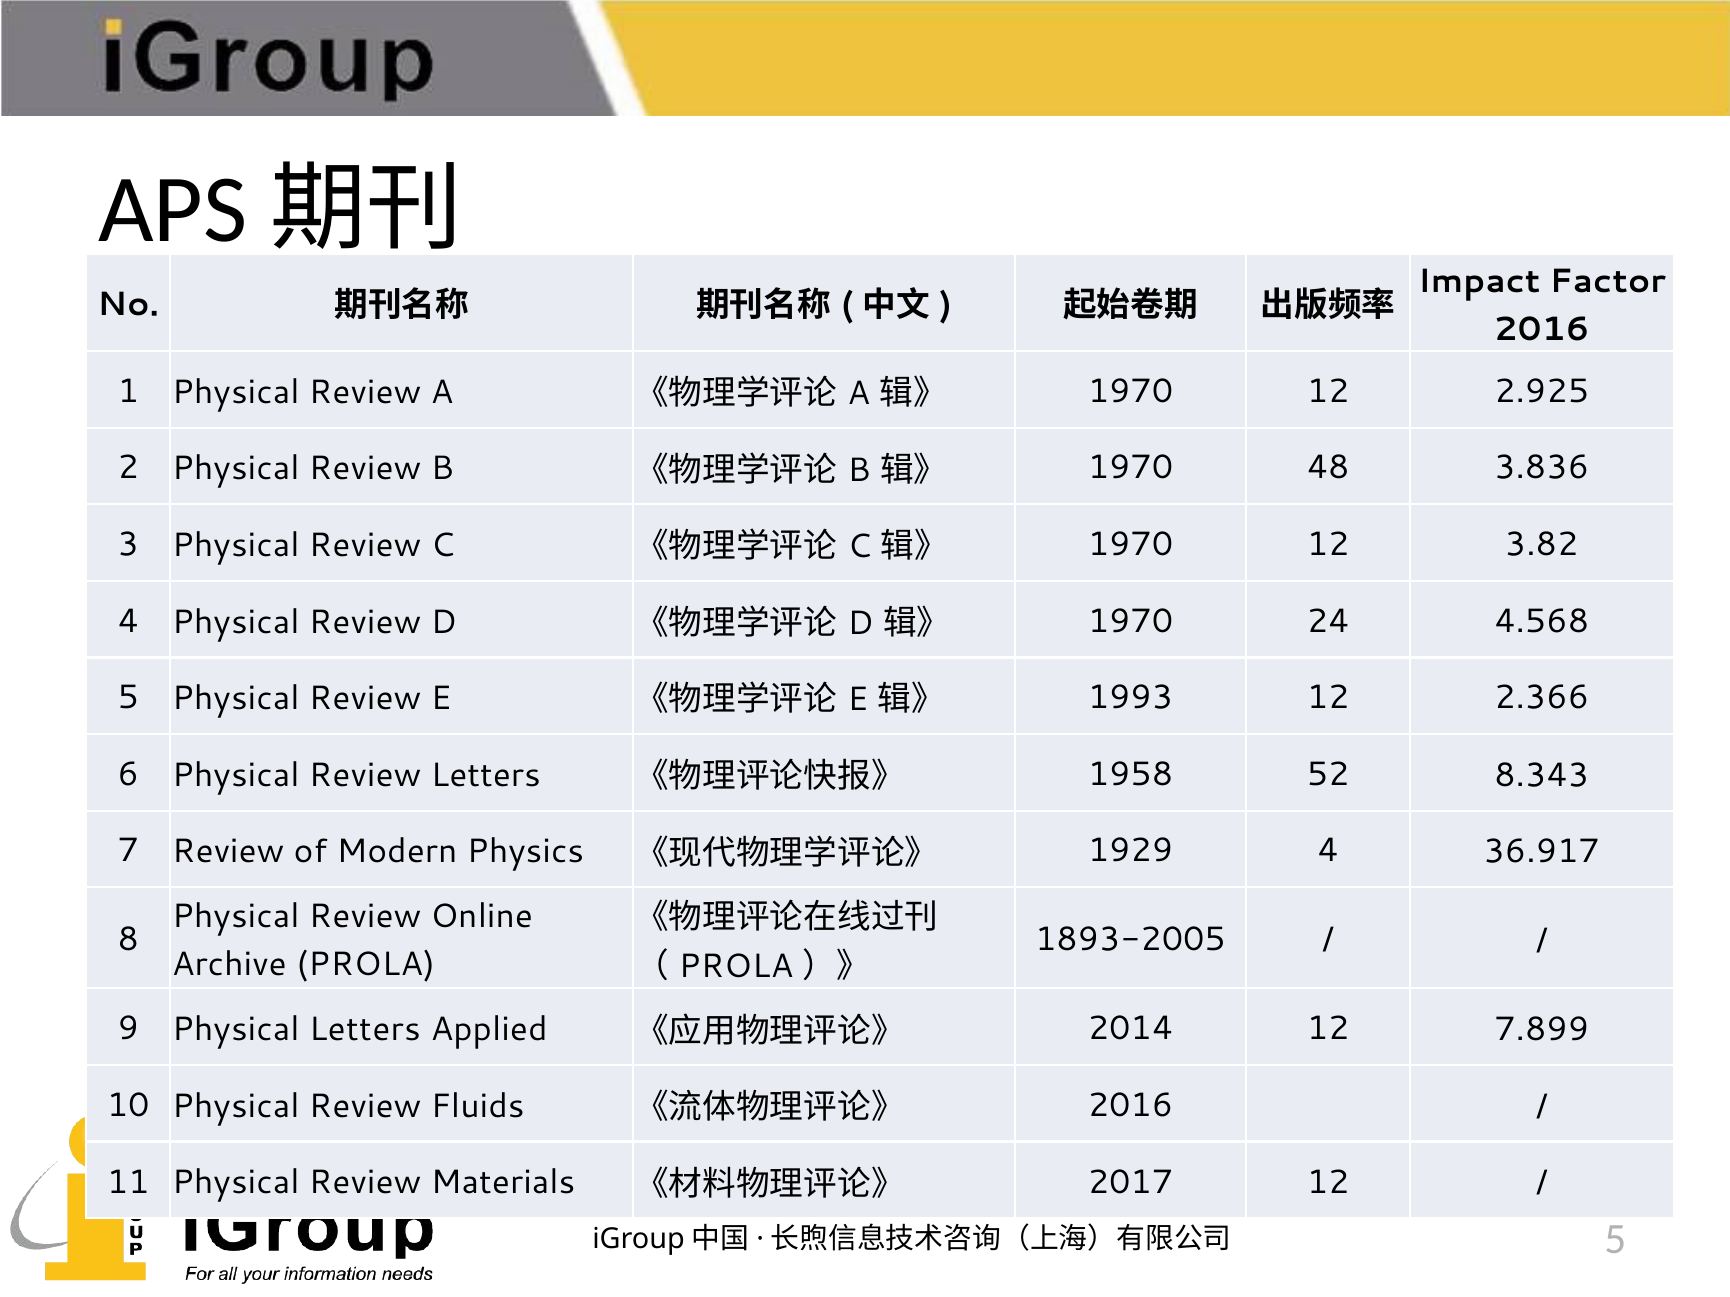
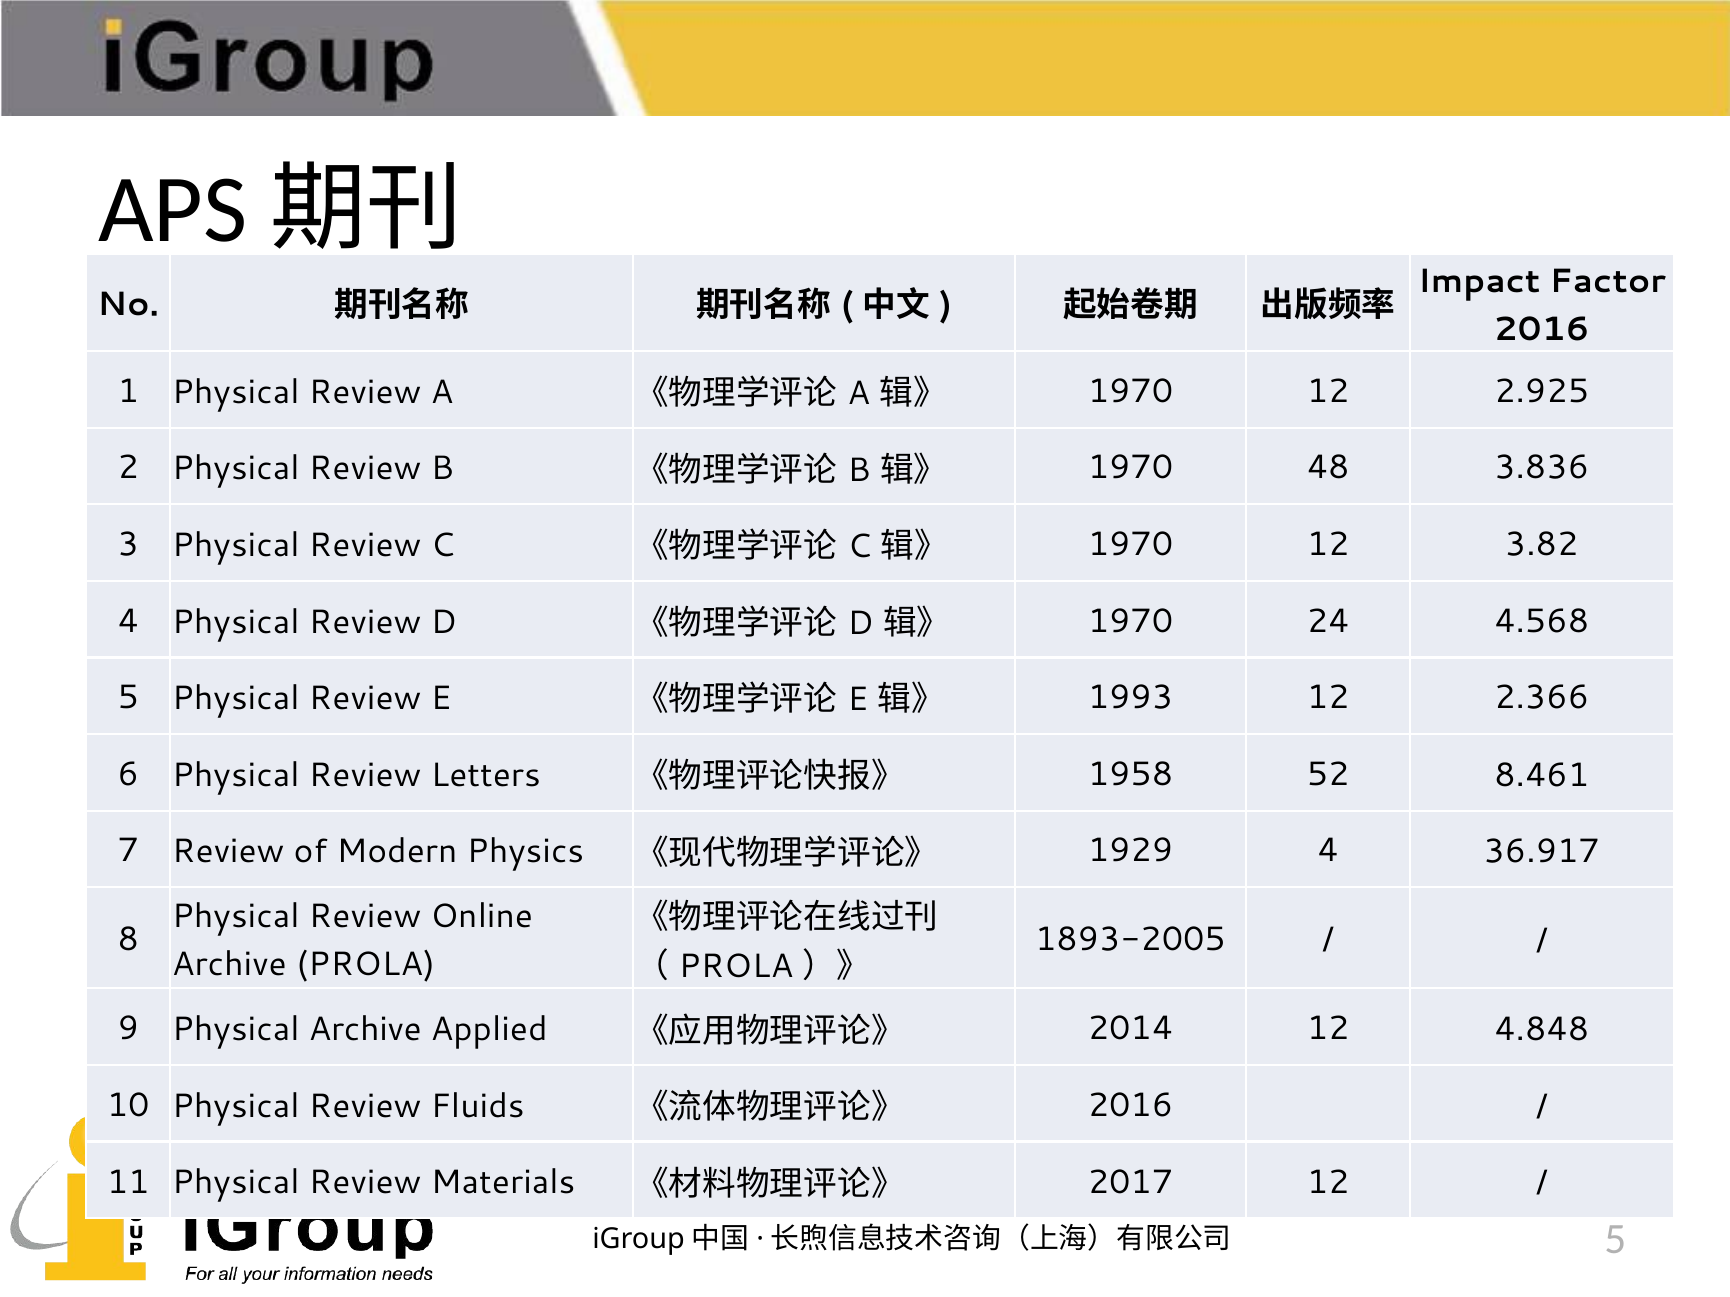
8.343: 8.343 -> 8.461 (1542, 775)
Physical Letters: Letters -> Archive (365, 1030)
7.899: 7.899 -> 4.848 (1542, 1030)
